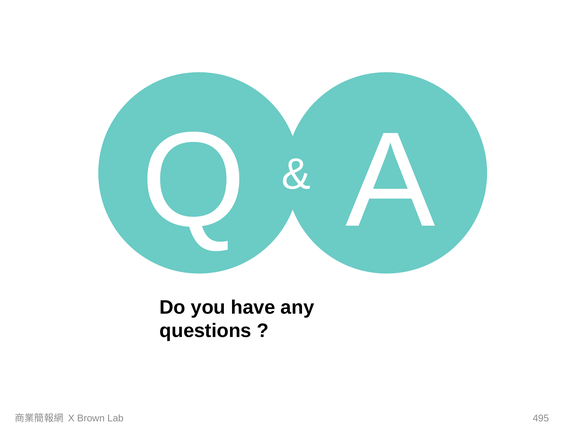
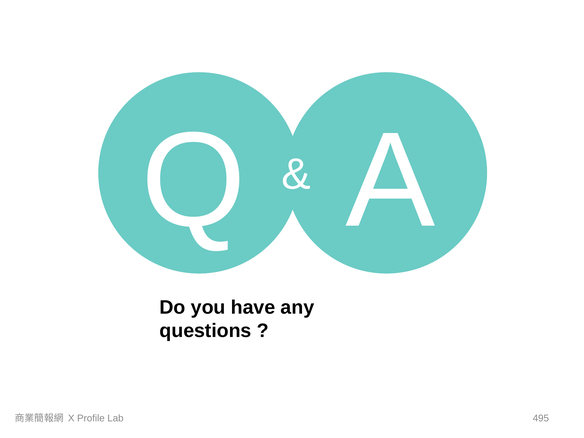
Brown: Brown -> Profile (91, 418)
